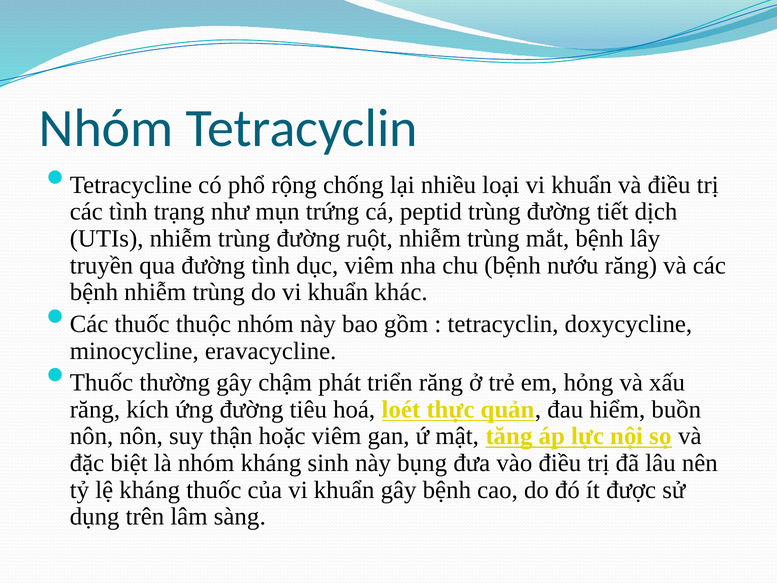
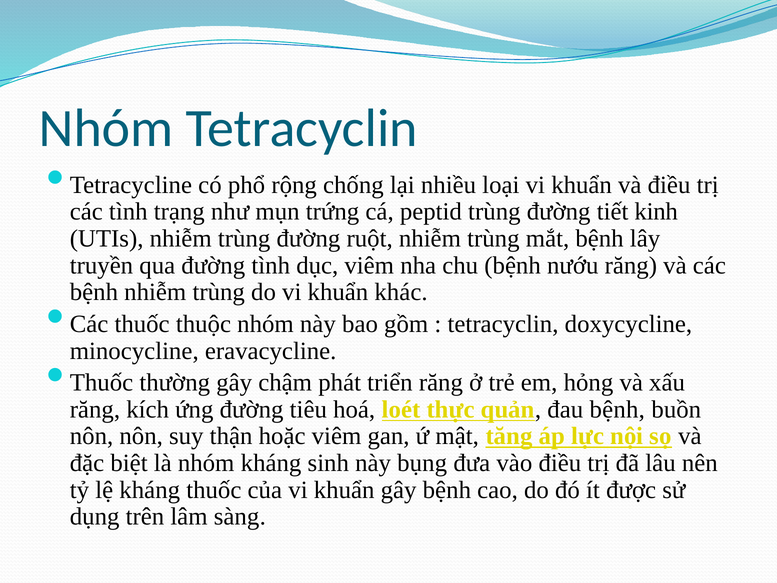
dịch: dịch -> kinh (656, 212)
đau hiểm: hiểm -> bệnh (617, 409)
